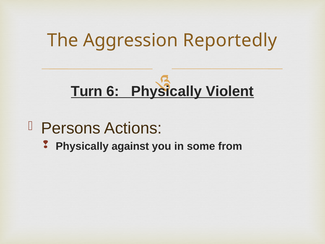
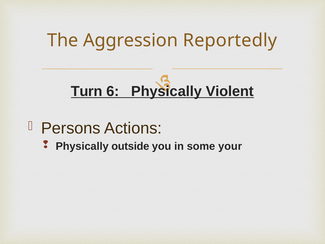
against: against -> outside (130, 146)
from: from -> your (230, 146)
